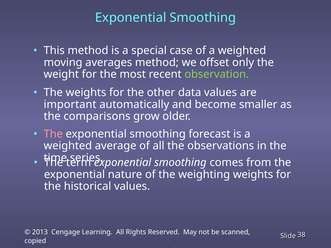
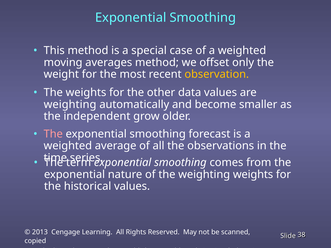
observation colour: light green -> yellow (217, 74)
important: important -> weighting (70, 105)
comparisons: comparisons -> independent (97, 116)
